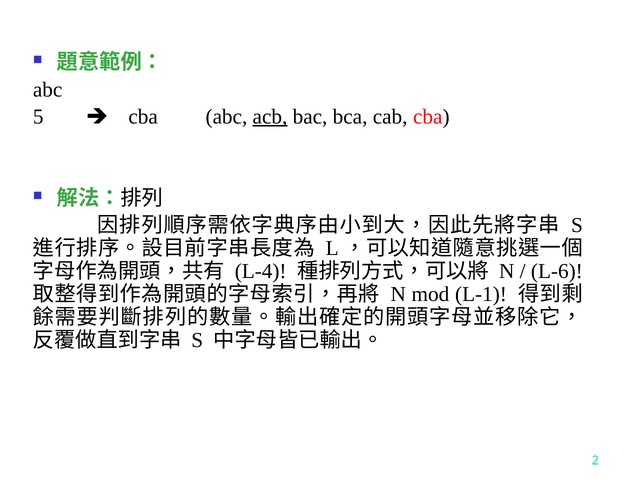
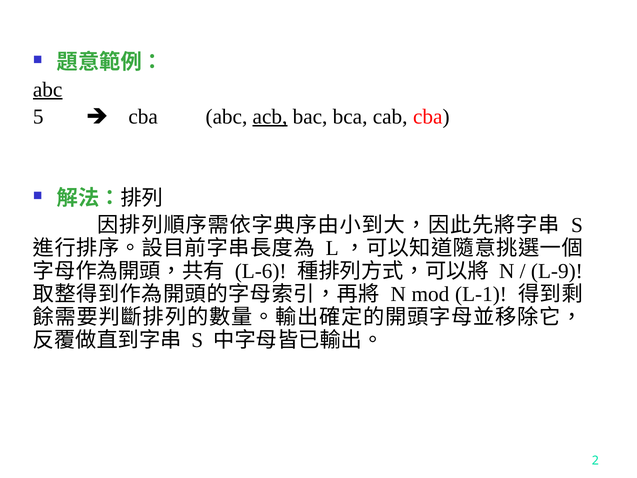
abc underline: none -> present (48, 89)
L-4: L-4 -> L-6 (261, 271)
L-6: L-6 -> L-9 (557, 271)
